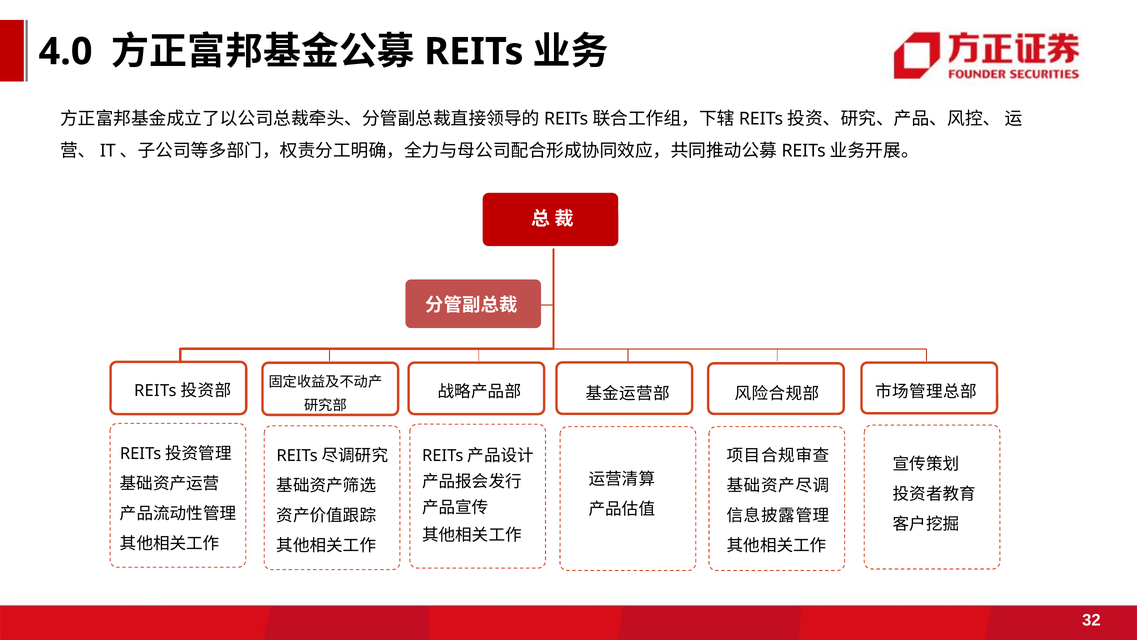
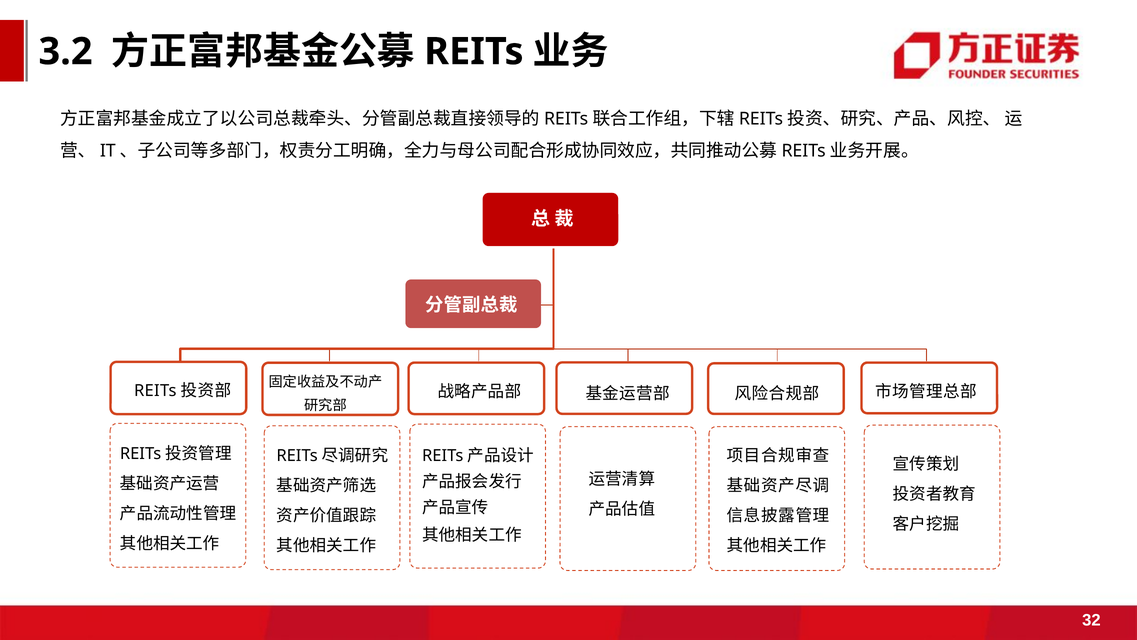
4.0: 4.0 -> 3.2 (66, 52)
